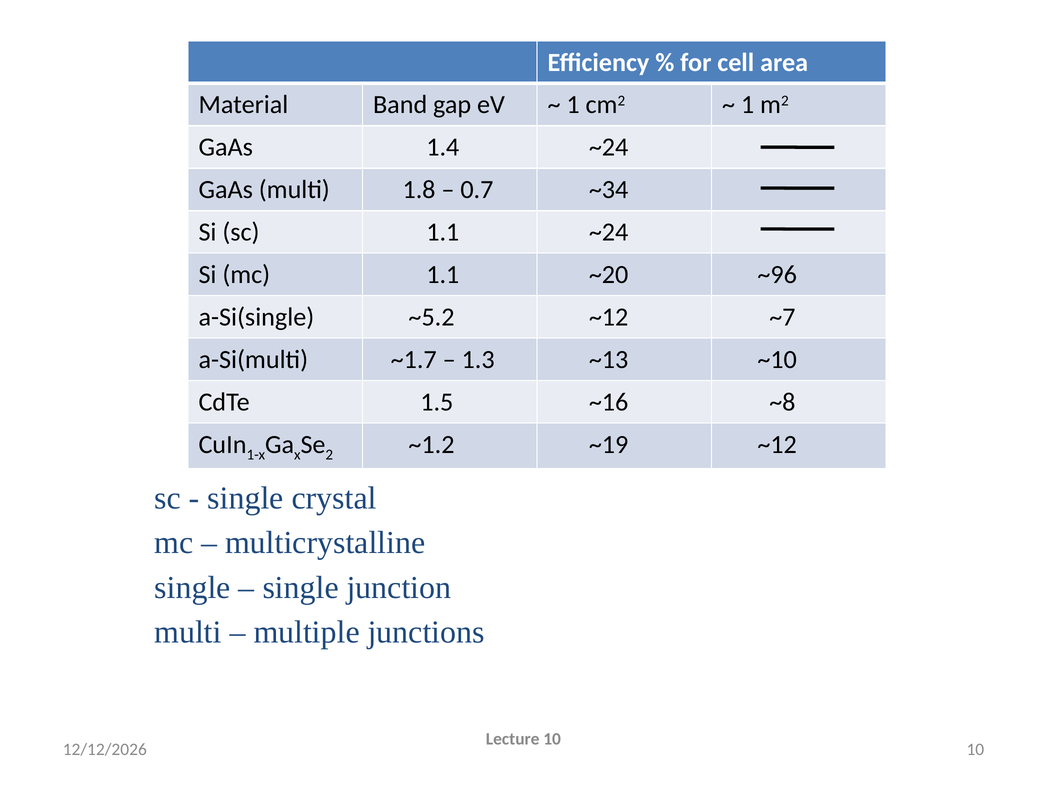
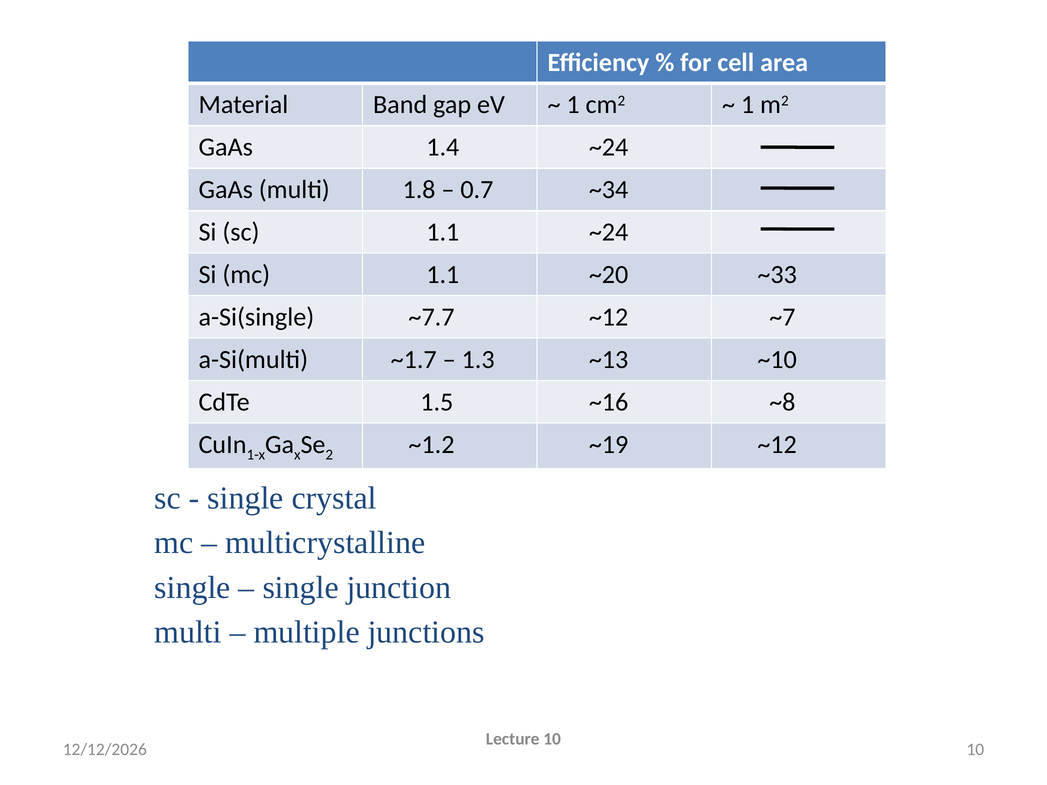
~96: ~96 -> ~33 (777, 275)
~5.2: ~5.2 -> ~7.7 (432, 317)
